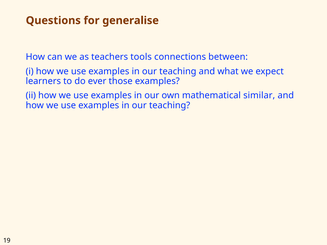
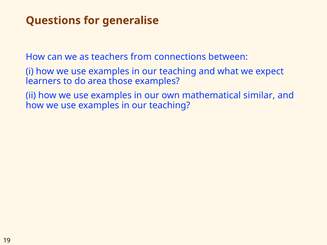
tools: tools -> from (141, 57)
ever: ever -> area (97, 81)
